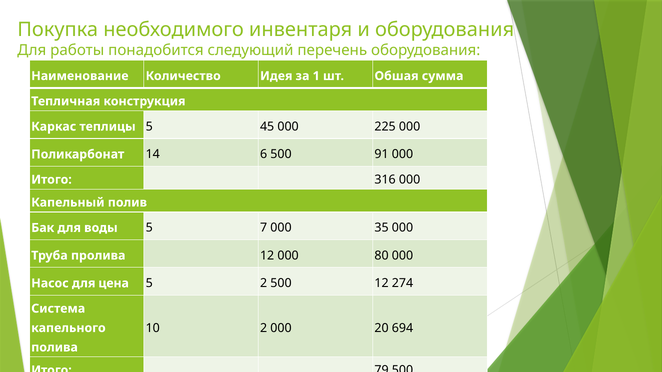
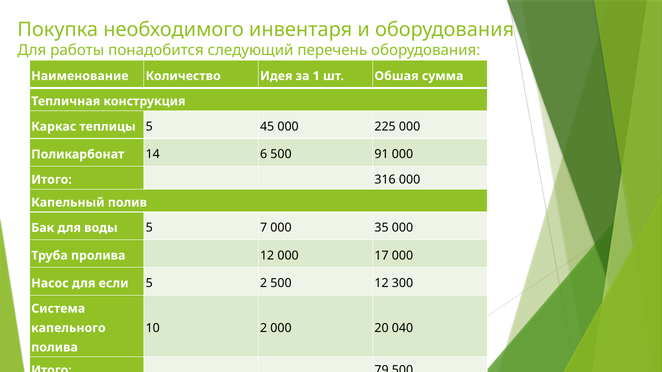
80: 80 -> 17 (382, 256)
цена: цена -> если (114, 284)
274: 274 -> 300 (402, 284)
694: 694 -> 040 (402, 328)
